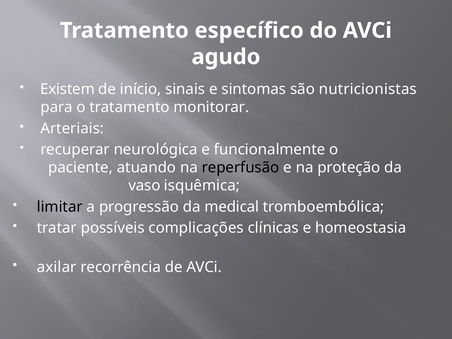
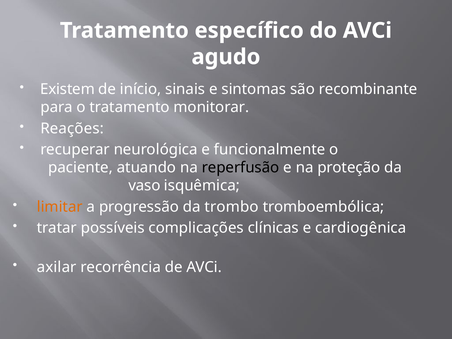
nutricionistas: nutricionistas -> recombinante (368, 89)
Arteriais: Arteriais -> Reações (72, 128)
limitar colour: black -> orange (60, 207)
medical: medical -> trombo (232, 207)
homeostasia: homeostasia -> cardiogênica (361, 228)
